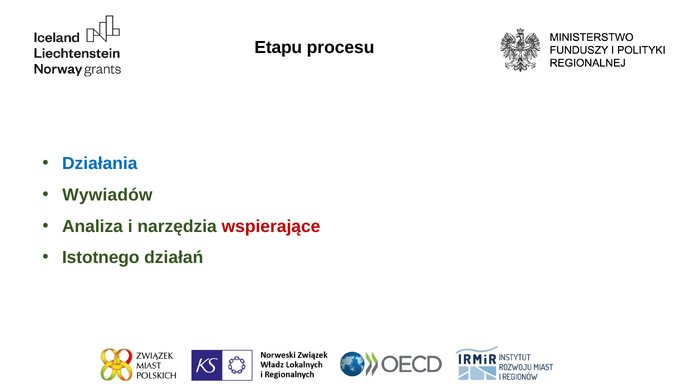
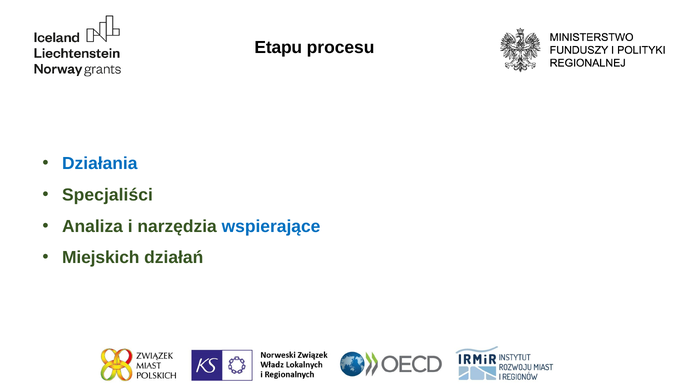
Wywiadów: Wywiadów -> Specjaliści (107, 195)
wspierające colour: red -> blue (271, 226)
Istotnego: Istotnego -> Miejskich (101, 258)
